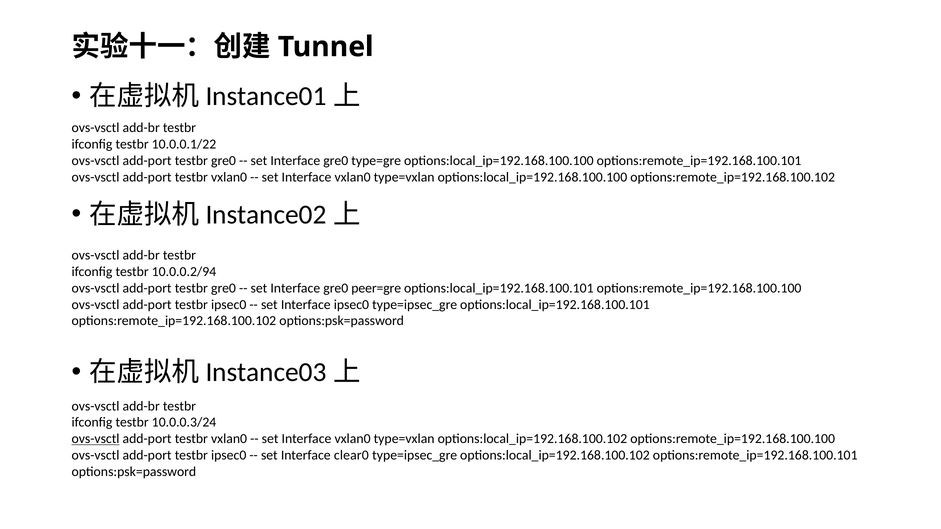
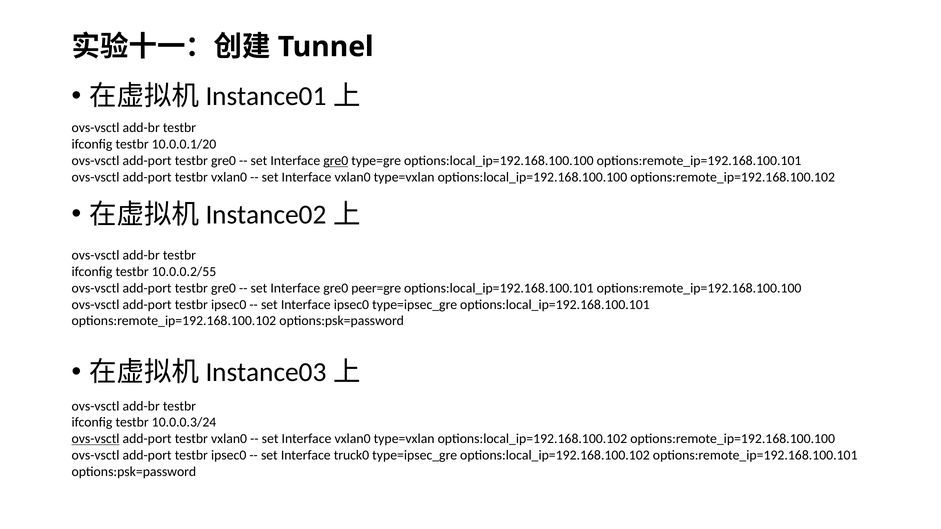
10.0.0.1/22: 10.0.0.1/22 -> 10.0.0.1/20 (184, 144)
gre0 underline: none -> present (336, 161)
10.0.0.2/94: 10.0.0.2/94 -> 10.0.0.2/55 (184, 272)
clear0: clear0 -> truck0 (351, 456)
